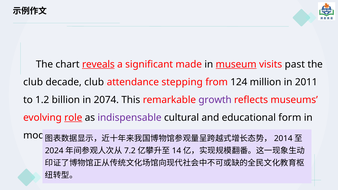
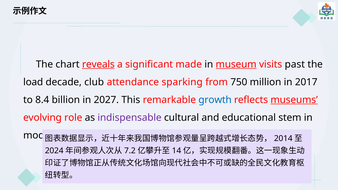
club: club -> load (33, 82)
stepping: stepping -> sparking (182, 82)
124: 124 -> 750 (239, 82)
2011: 2011 -> 2017 (306, 82)
1.2: 1.2 -> 8.4 (42, 100)
2074: 2074 -> 2027 (106, 100)
growth colour: purple -> blue (215, 100)
museums underline: none -> present (294, 100)
role underline: present -> none (73, 118)
form: form -> stem (290, 118)
